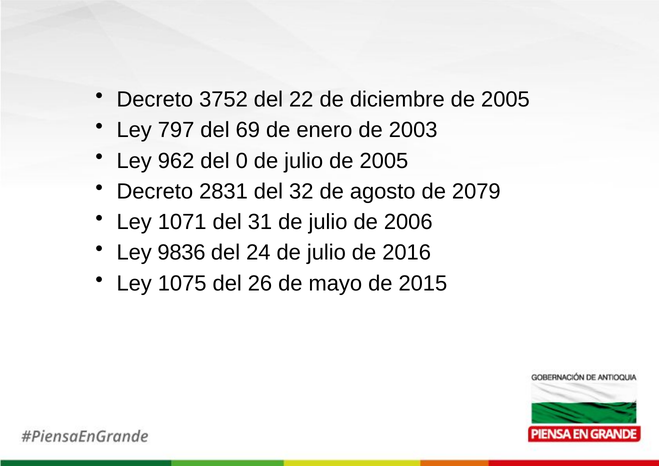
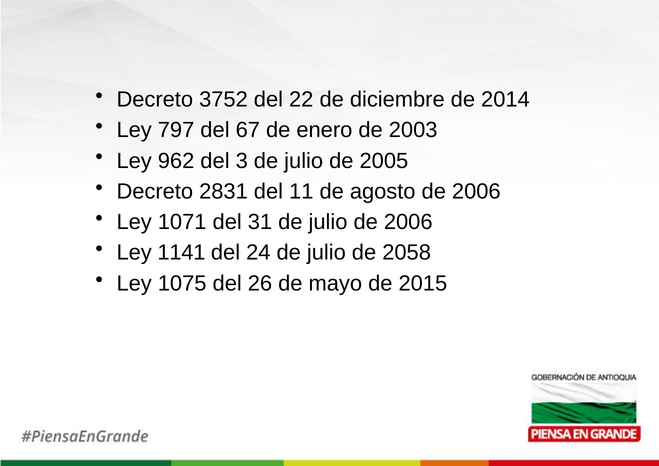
diciembre de 2005: 2005 -> 2014 (505, 100)
69: 69 -> 67 (248, 130)
0: 0 -> 3 (242, 161)
32: 32 -> 11 (301, 191)
agosto de 2079: 2079 -> 2006 (476, 191)
9836: 9836 -> 1141 (181, 253)
2016: 2016 -> 2058 (407, 253)
